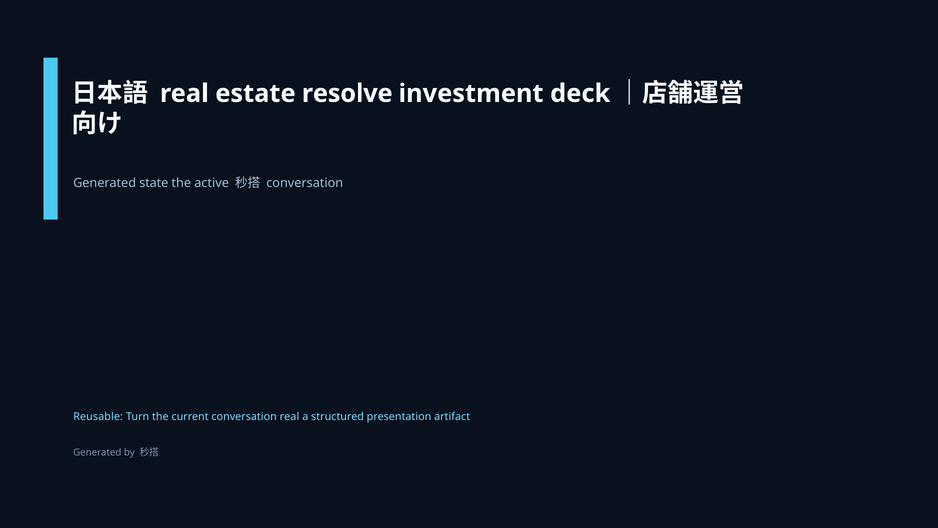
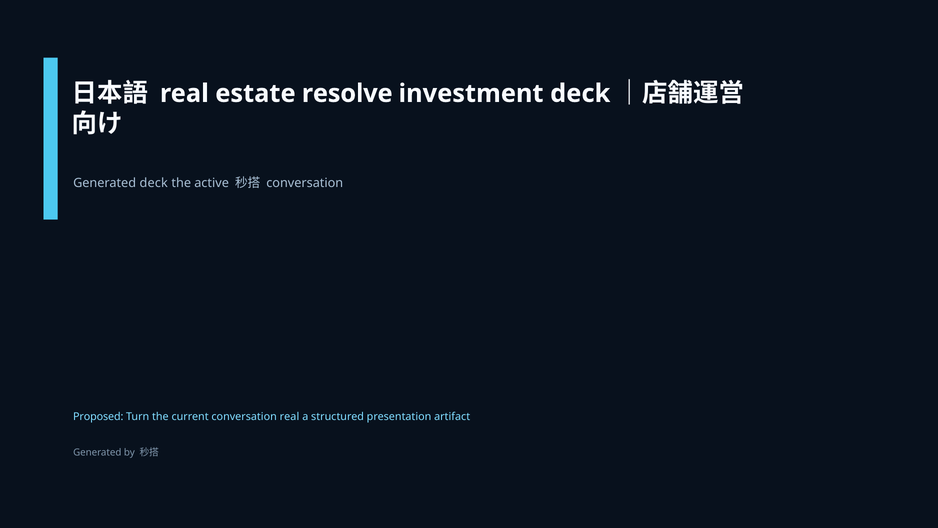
Generated state: state -> deck (154, 183)
Reusable: Reusable -> Proposed (98, 416)
